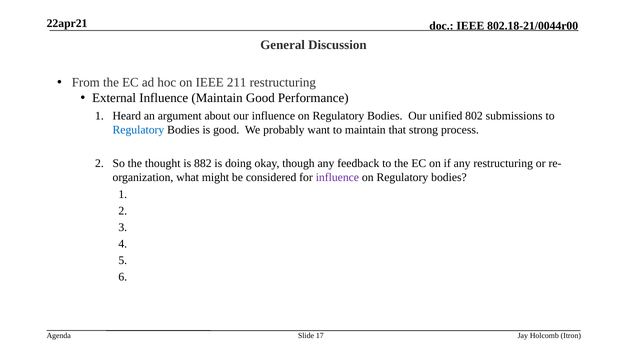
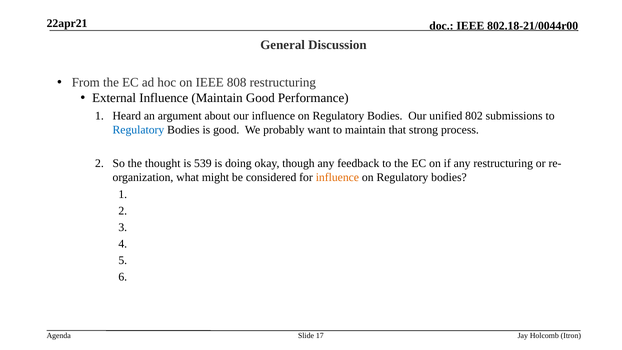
211: 211 -> 808 (237, 83)
882: 882 -> 539 (203, 164)
influence colour: purple -> orange (337, 177)
